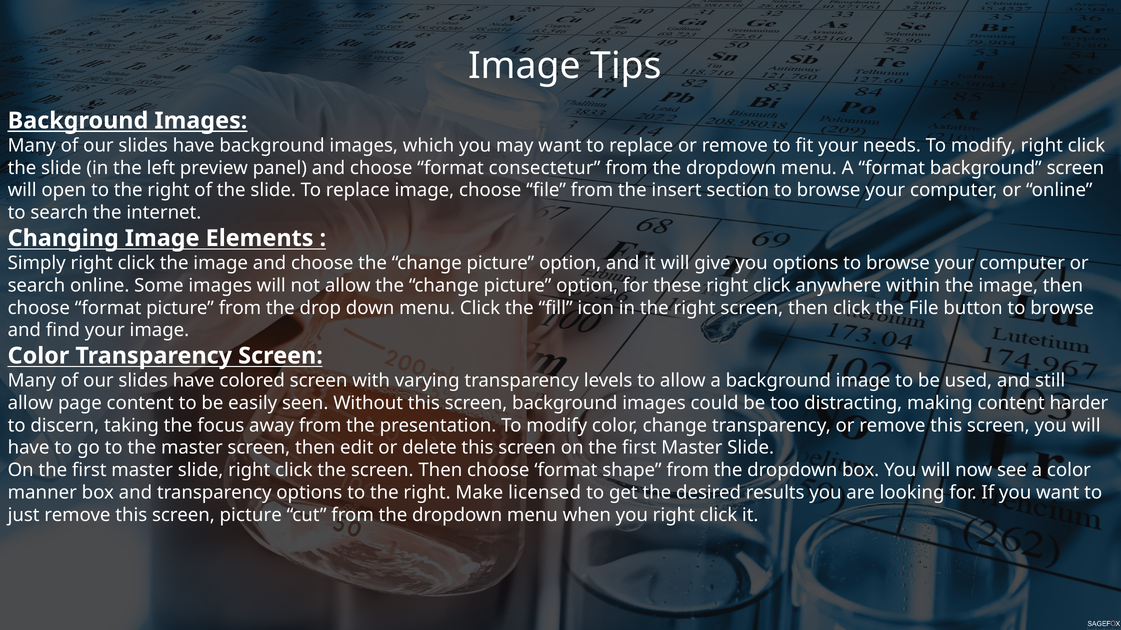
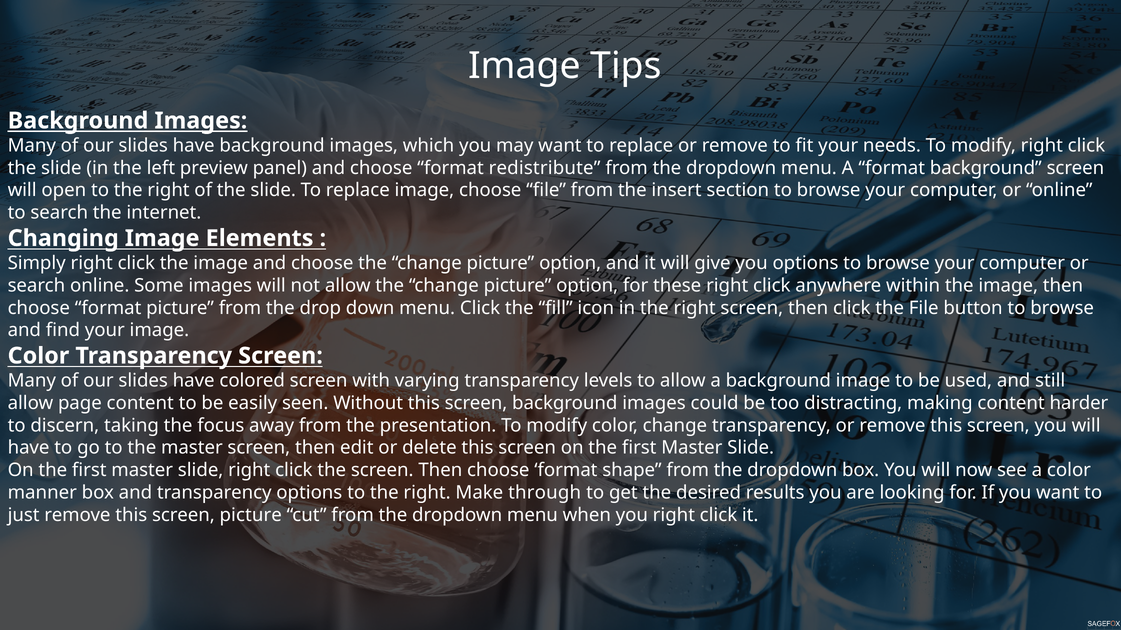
consectetur: consectetur -> redistribute (545, 168)
licensed: licensed -> through (545, 493)
